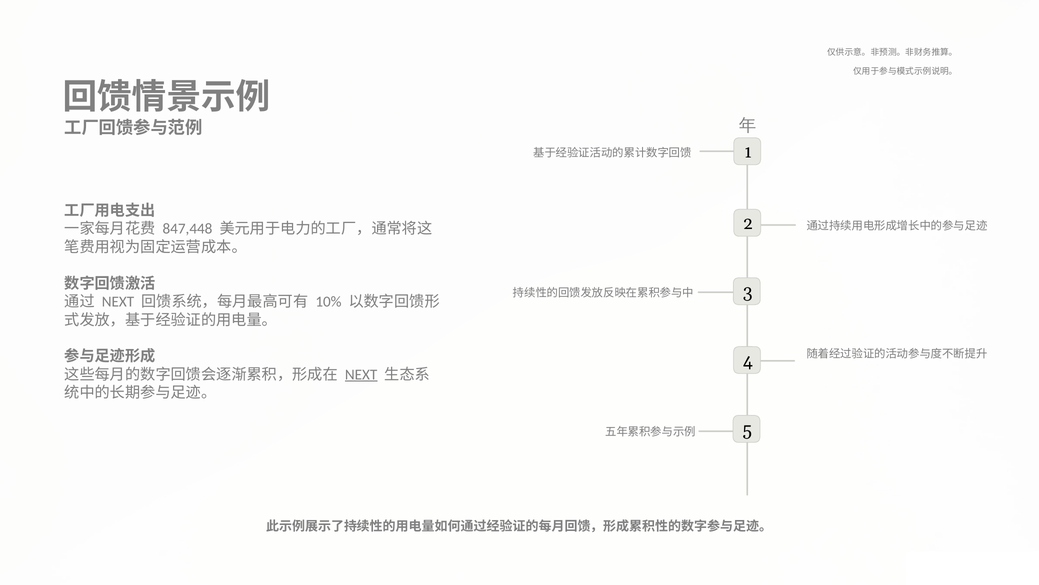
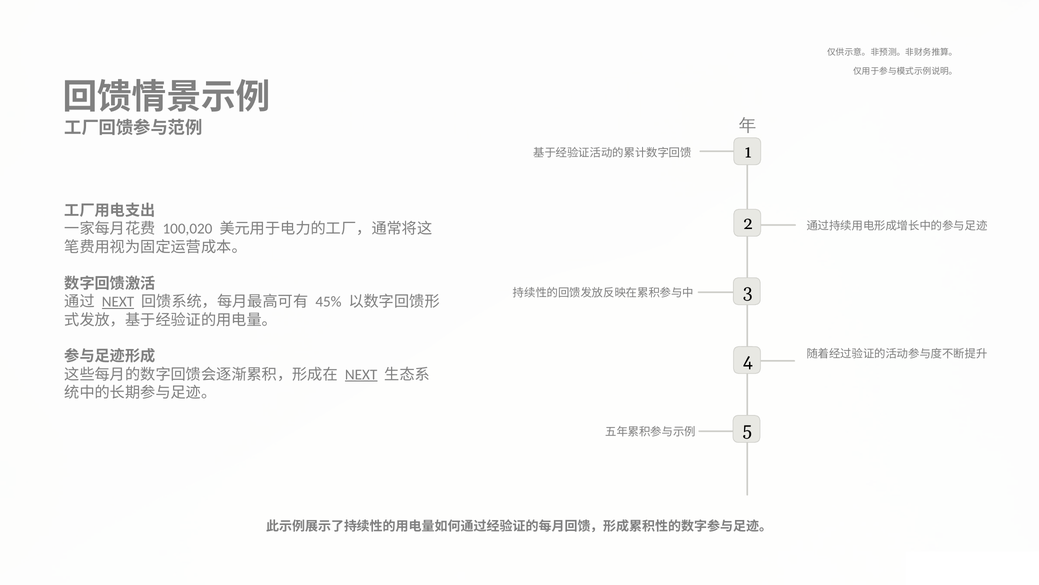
847,448: 847,448 -> 100,020 (187, 229)
NEXT underline: none -> present (118, 302)
10%: 10% -> 45% (328, 302)
